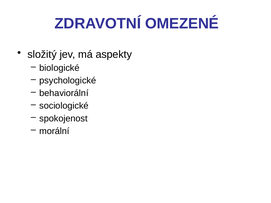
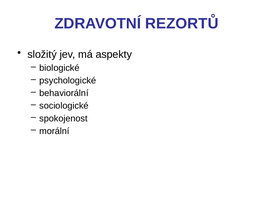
OMEZENÉ: OMEZENÉ -> REZORTŮ (182, 24)
